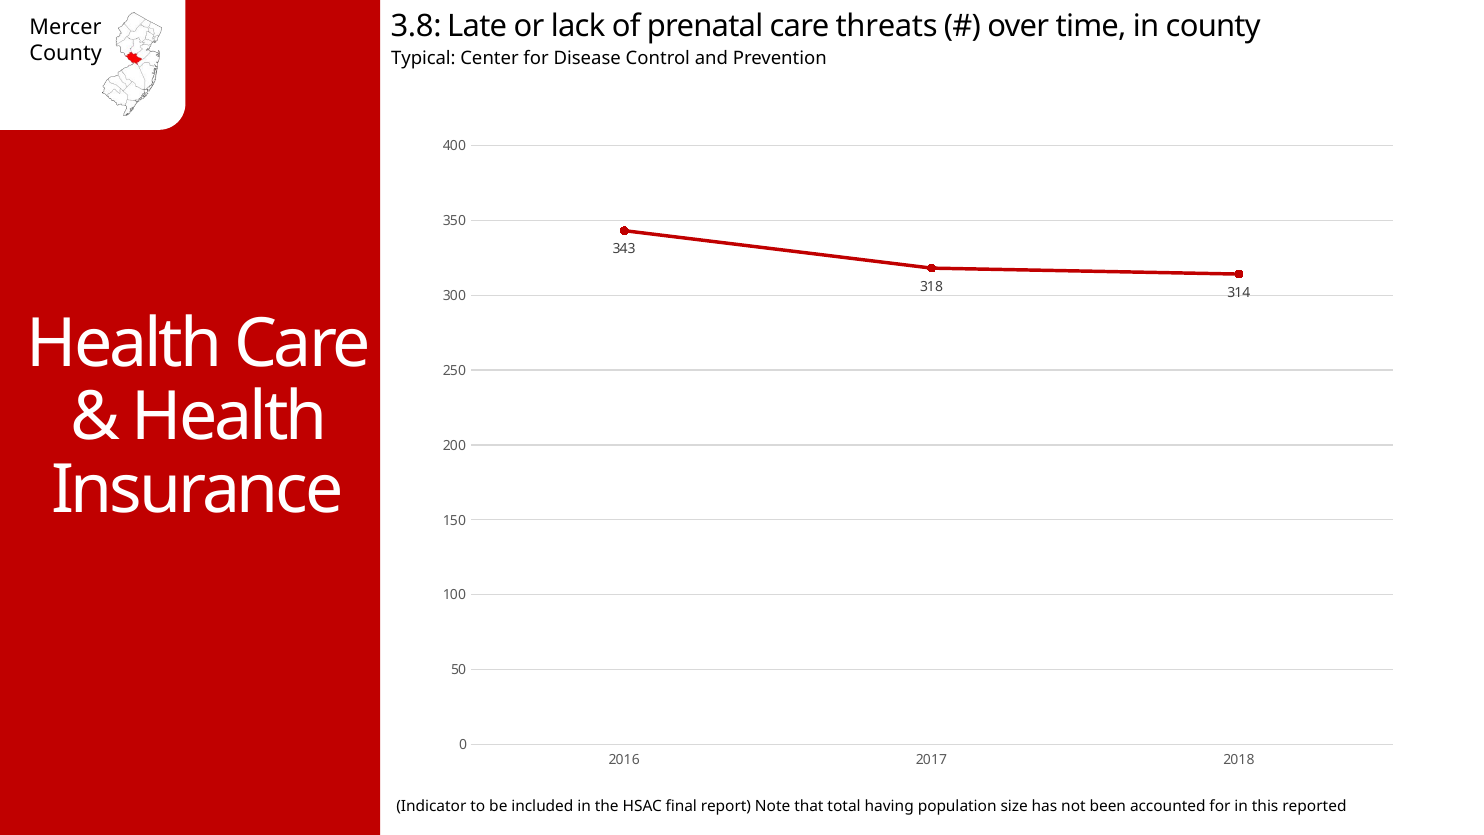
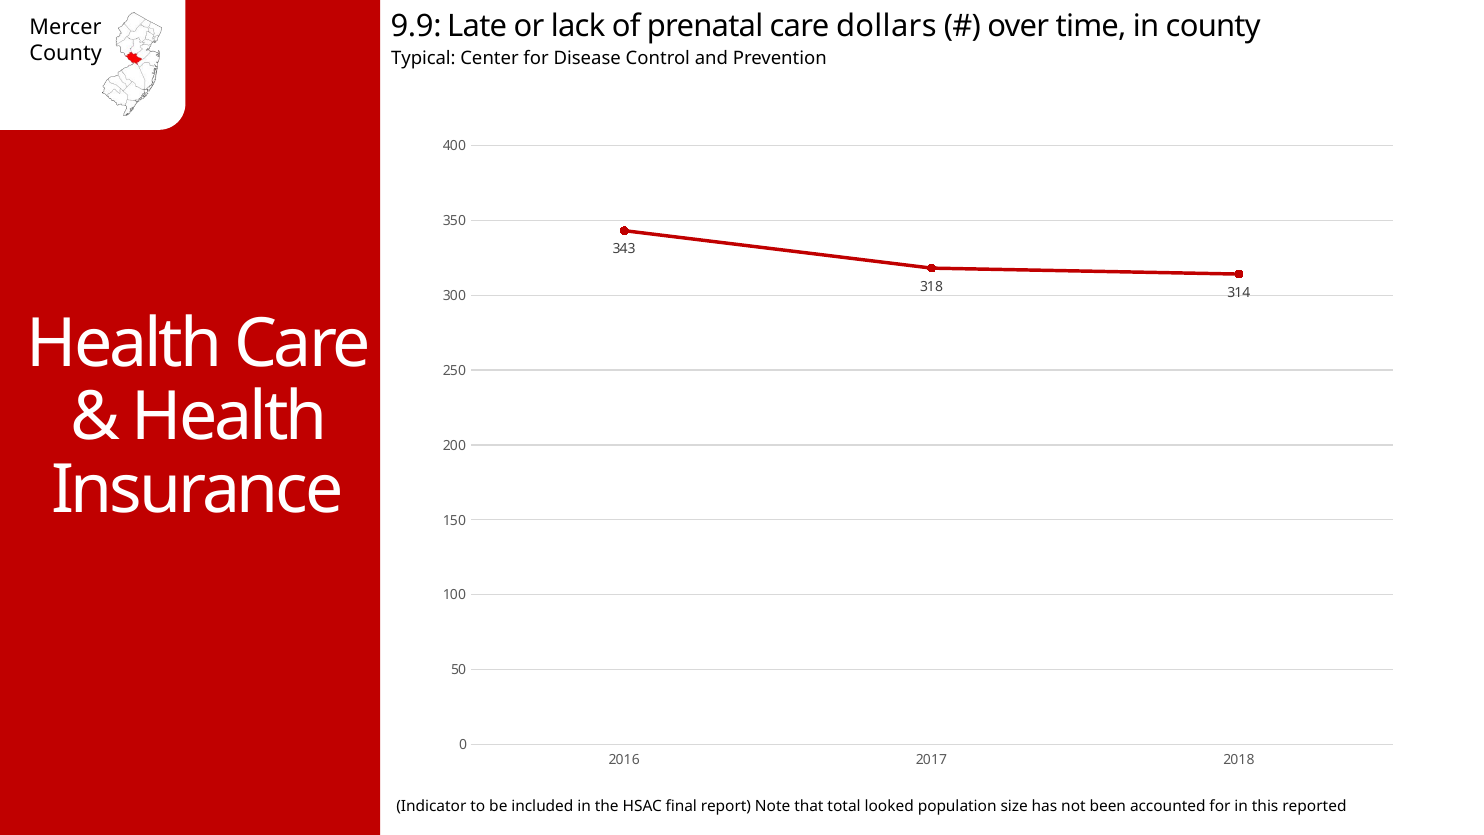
3.8: 3.8 -> 9.9 (416, 26)
threats: threats -> dollars (886, 26)
having: having -> looked (889, 806)
